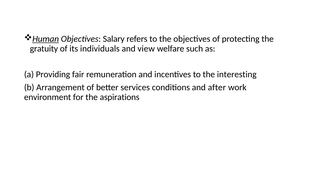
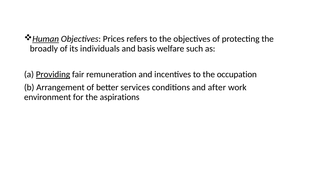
Salary: Salary -> Prices (114, 39)
gratuity: gratuity -> broadly (44, 49)
view: view -> basis (146, 49)
Providing underline: none -> present (53, 74)
interesting: interesting -> occupation (237, 74)
